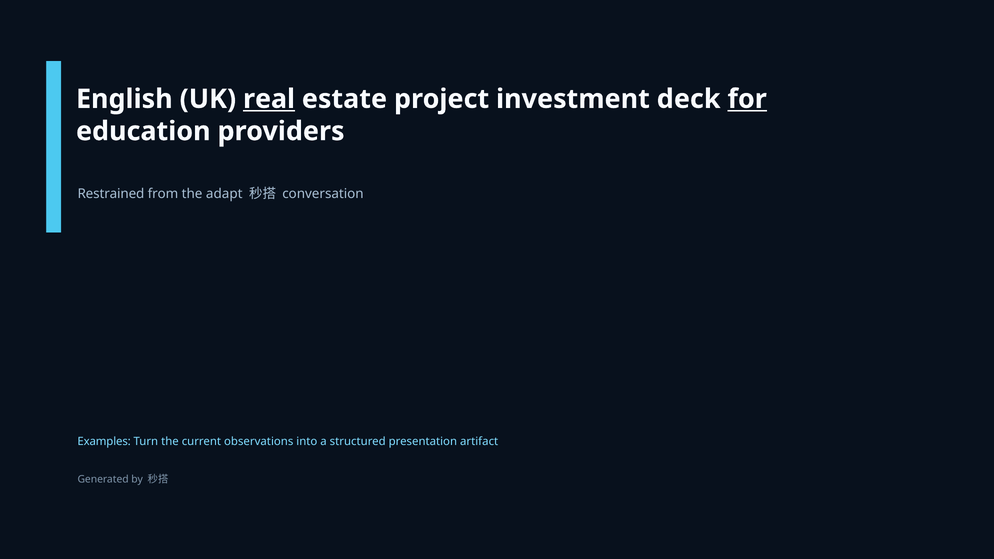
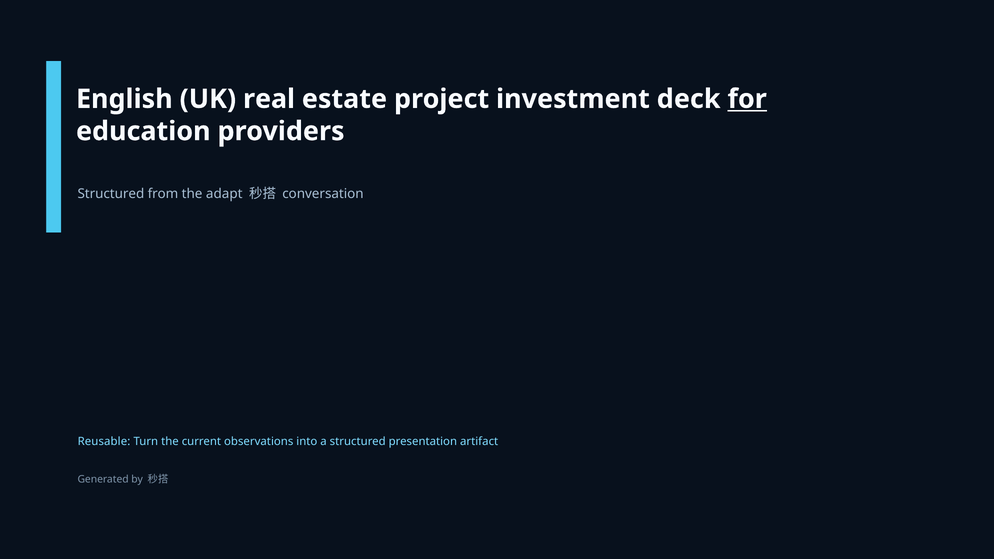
real underline: present -> none (269, 99)
Restrained: Restrained -> Structured (111, 194)
Examples: Examples -> Reusable (104, 441)
